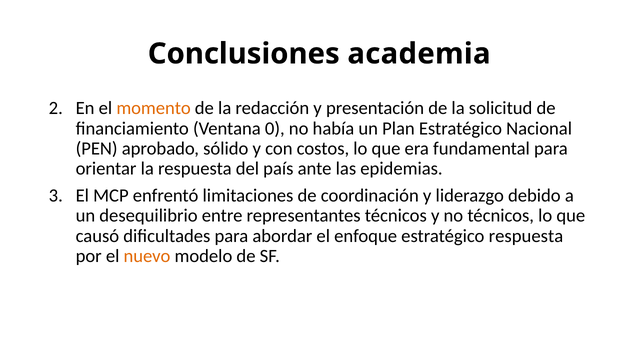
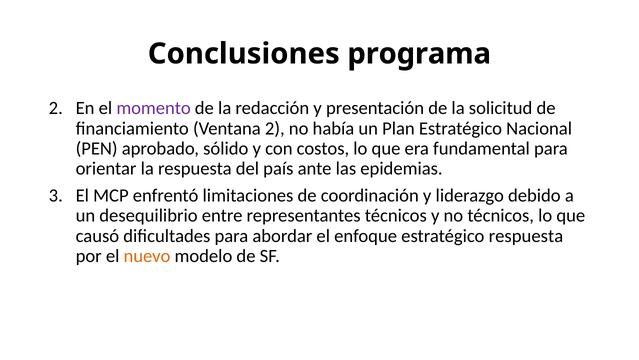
academia: academia -> programa (419, 54)
momento colour: orange -> purple (154, 108)
Ventana 0: 0 -> 2 (275, 128)
